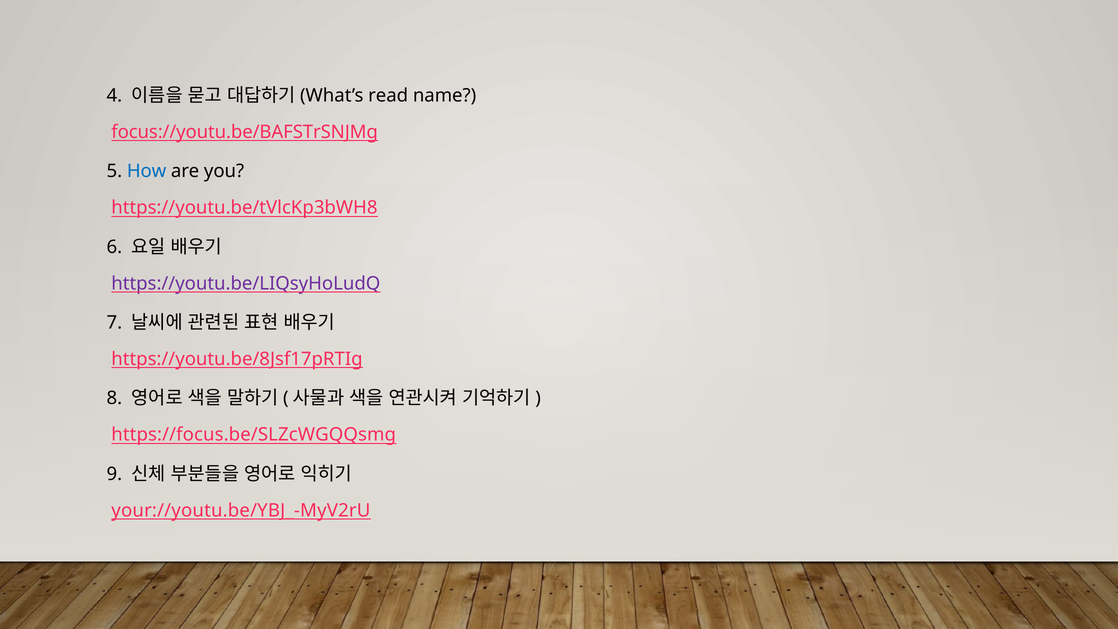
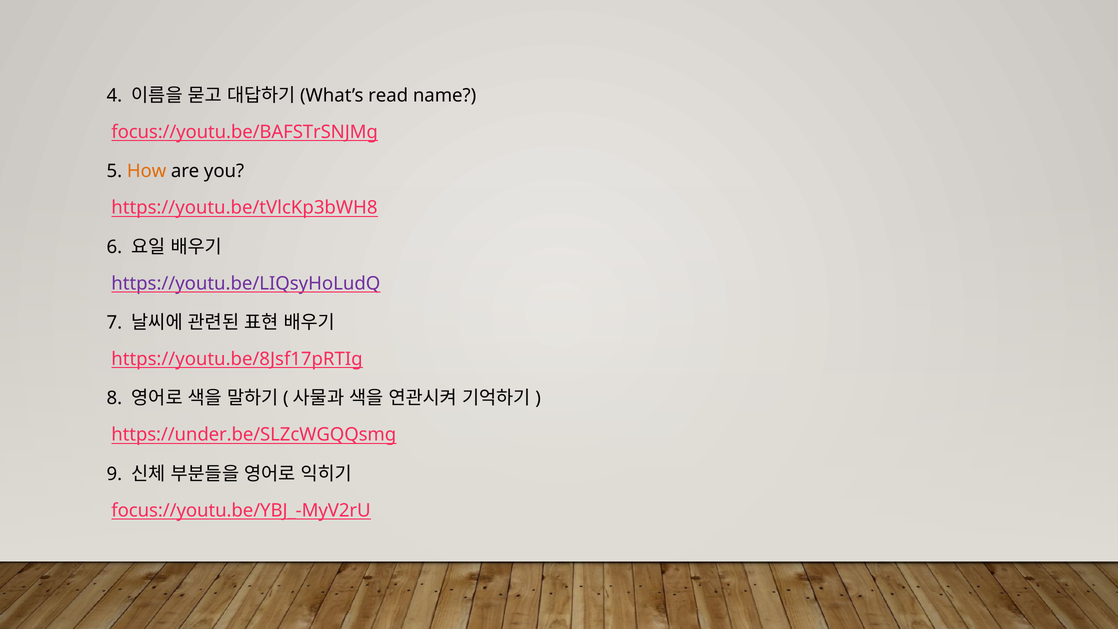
How colour: blue -> orange (147, 171)
https://focus.be/SLZcWGQQsmg: https://focus.be/SLZcWGQQsmg -> https://under.be/SLZcWGQQsmg (254, 435)
your://youtu.be/YBJ_-MyV2rU: your://youtu.be/YBJ_-MyV2rU -> focus://youtu.be/YBJ_-MyV2rU (241, 510)
